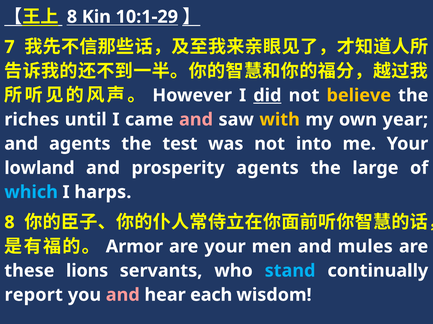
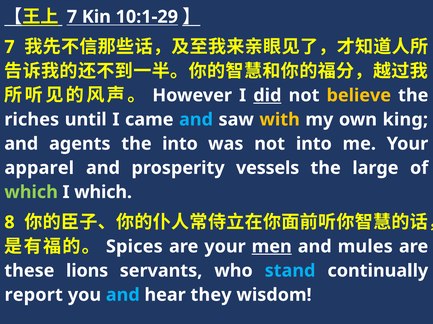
8: 8 -> 7 (72, 17)
and colour: pink -> light blue (196, 120)
year: year -> king (405, 120)
the test: test -> into (180, 144)
lowland: lowland -> apparel (39, 168)
prosperity agents: agents -> vessels (268, 168)
which colour: light blue -> light green (31, 193)
I harps: harps -> which (103, 193)
Armor: Armor -> Spices (134, 247)
men underline: none -> present (272, 247)
and colour: pink -> light blue (123, 296)
each: each -> they (211, 296)
